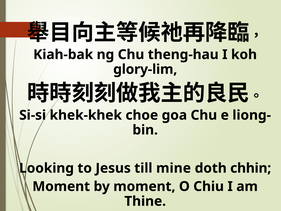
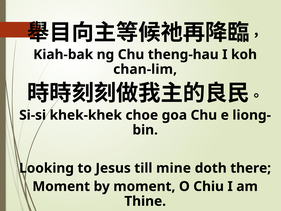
glory-lim: glory-lim -> chan-lim (145, 69)
chhin: chhin -> there (251, 168)
